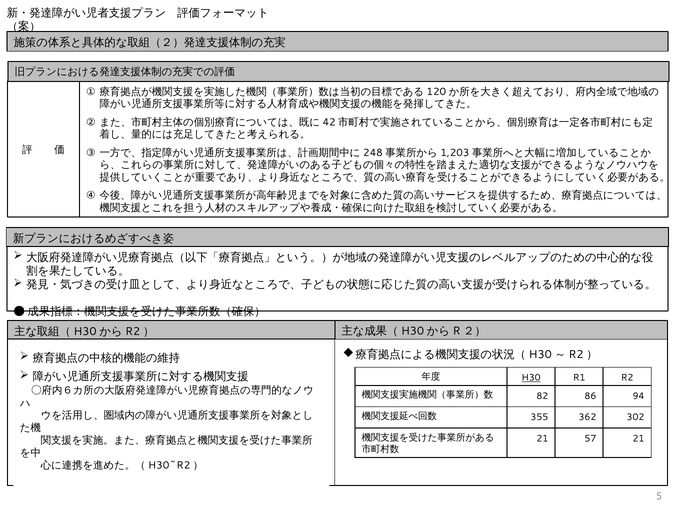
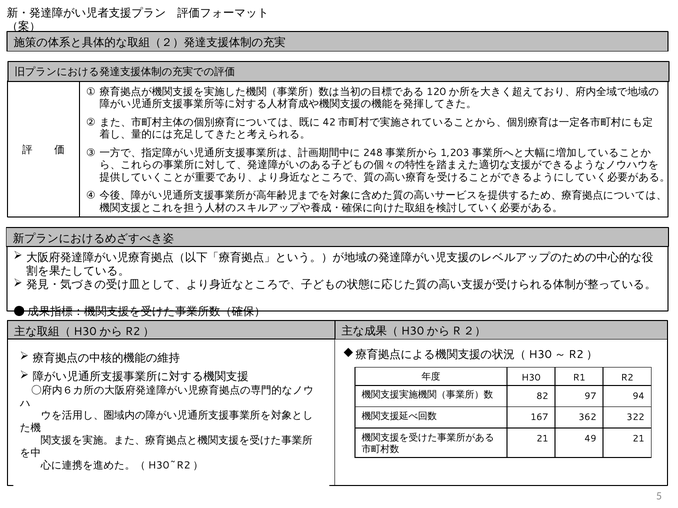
H30 underline: present -> none (531, 378)
86: 86 -> 97 (590, 396)
355: 355 -> 167 (539, 418)
302: 302 -> 322 (636, 418)
57: 57 -> 49 (590, 439)
